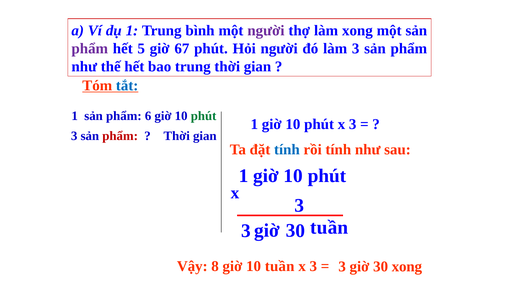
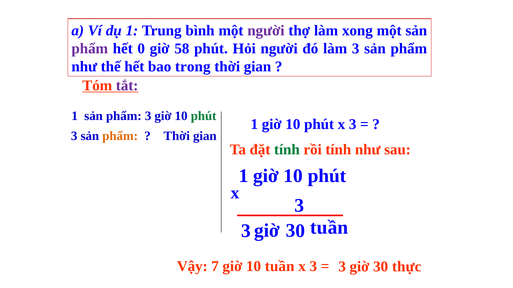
hết 5: 5 -> 0 (141, 49)
67: 67 -> 58 (182, 49)
bao trung: trung -> trong (193, 67)
tắt colour: blue -> purple (127, 86)
phẩm 6: 6 -> 3 (148, 116)
phẩm colour: red -> orange (120, 136)
tính colour: blue -> green (287, 150)
8: 8 -> 7 (215, 267)
30 xong: xong -> thực (407, 267)
